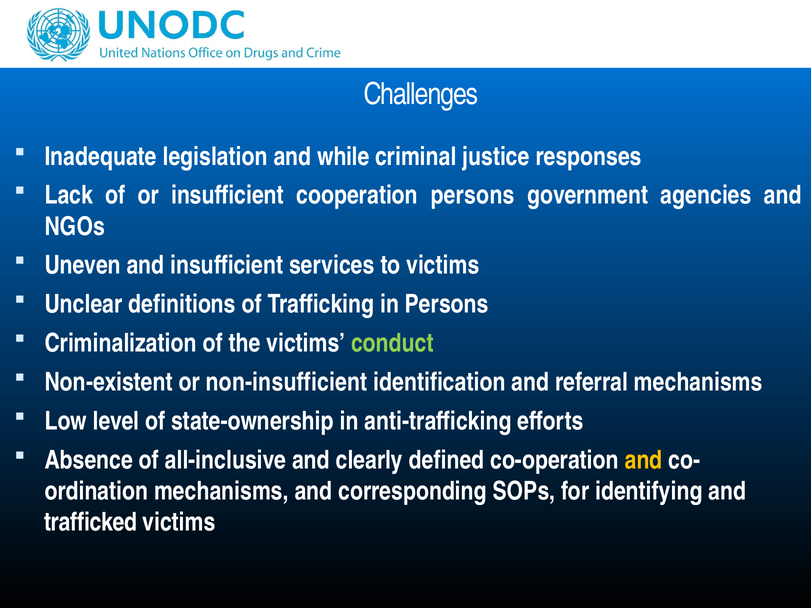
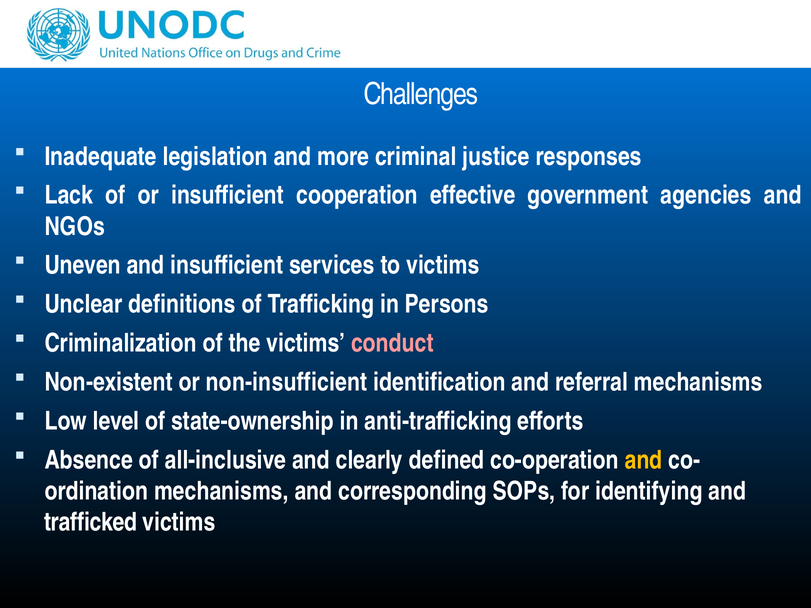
while: while -> more (343, 157)
cooperation persons: persons -> effective (473, 196)
conduct colour: light green -> pink (392, 343)
